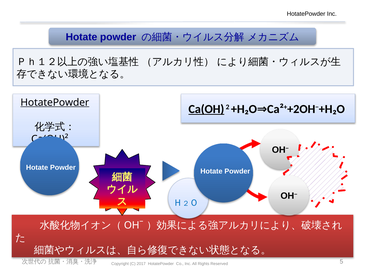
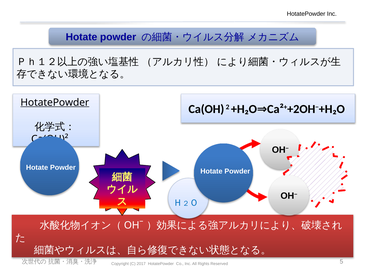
Ca(OH underline: present -> none (206, 109)
